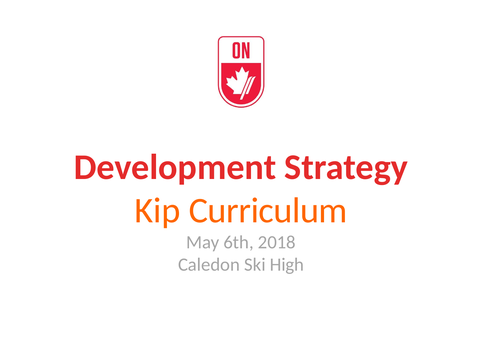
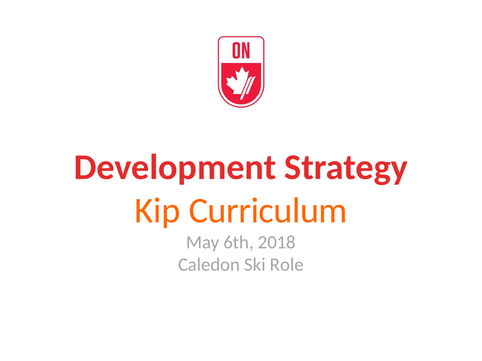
High: High -> Role (287, 265)
